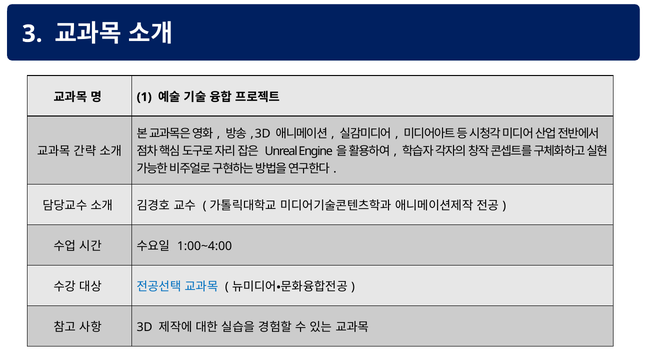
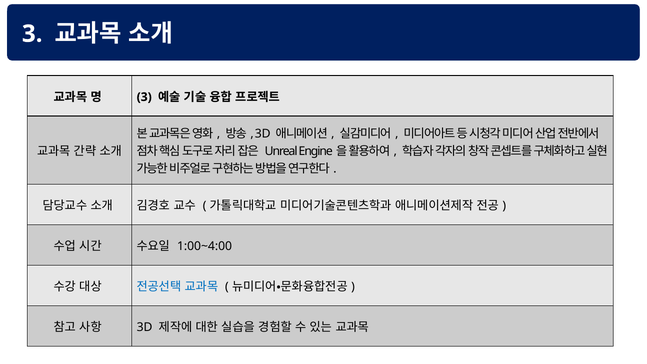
1: 1 -> 3 (144, 97)
